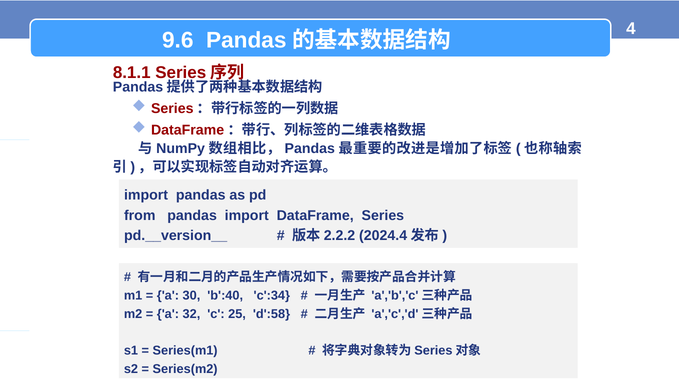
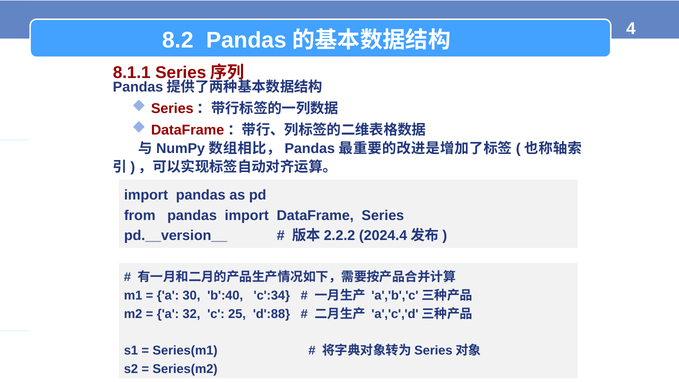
9.6: 9.6 -> 8.2 (178, 40)
d':58: d':58 -> d':88 (272, 314)
